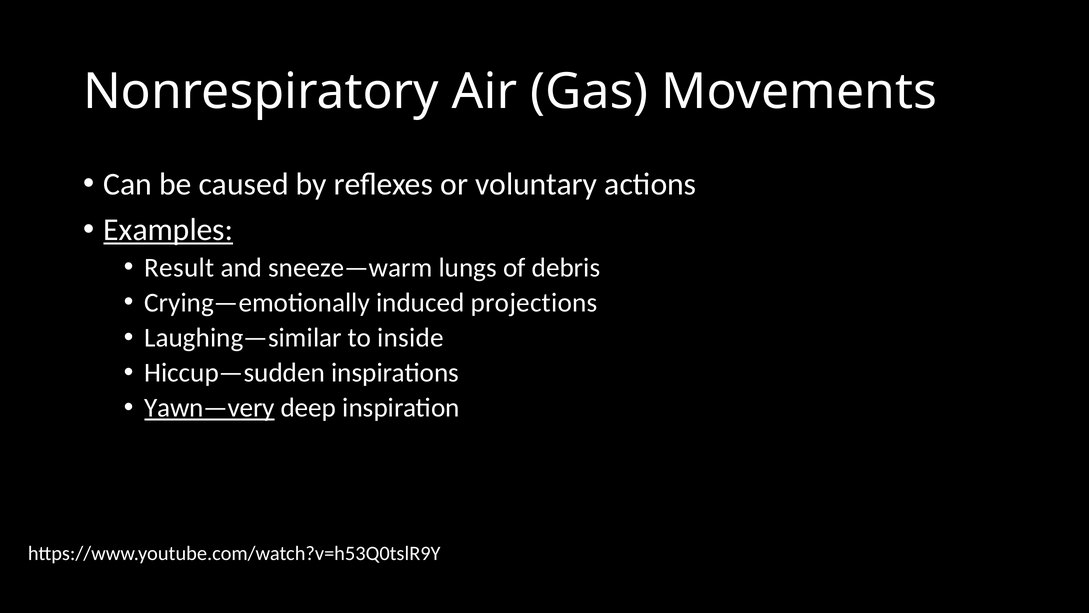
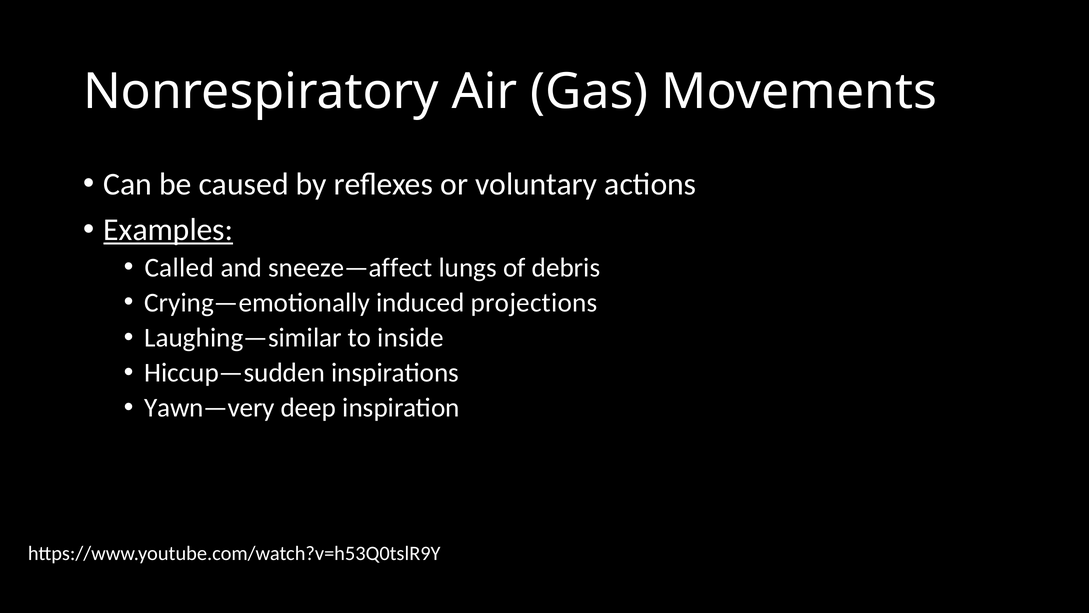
Result: Result -> Called (179, 267)
sneeze—warm: sneeze—warm -> sneeze—affect (350, 267)
Yawn—very underline: present -> none (209, 408)
